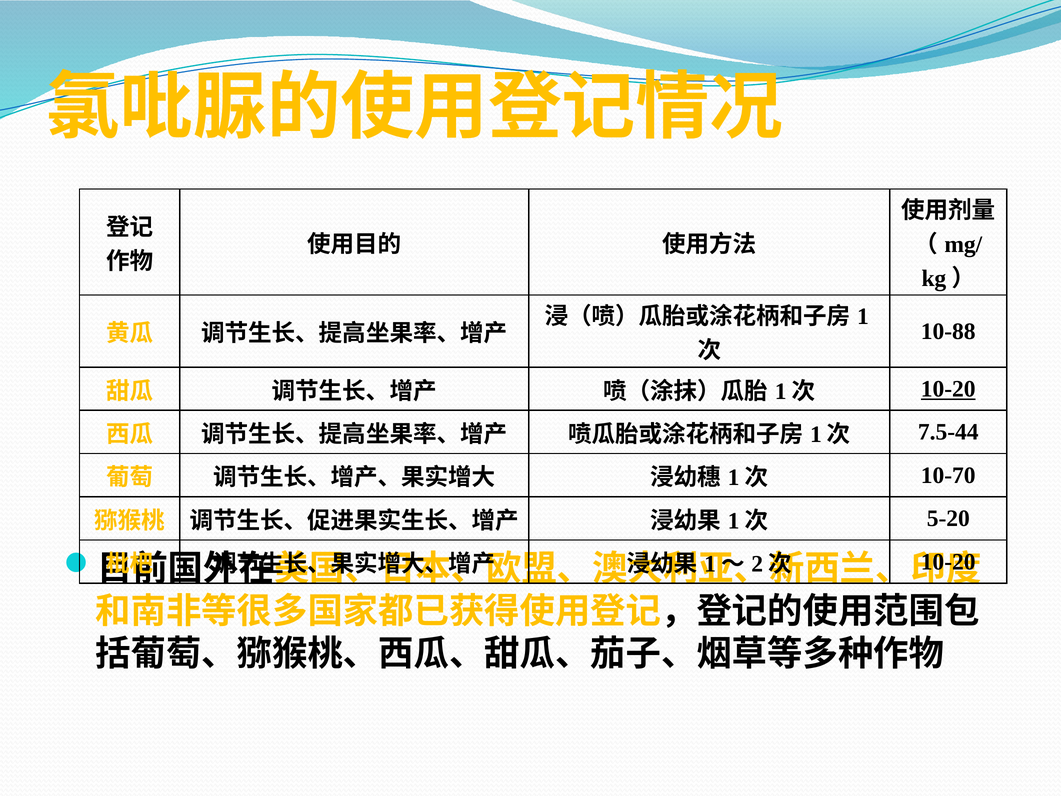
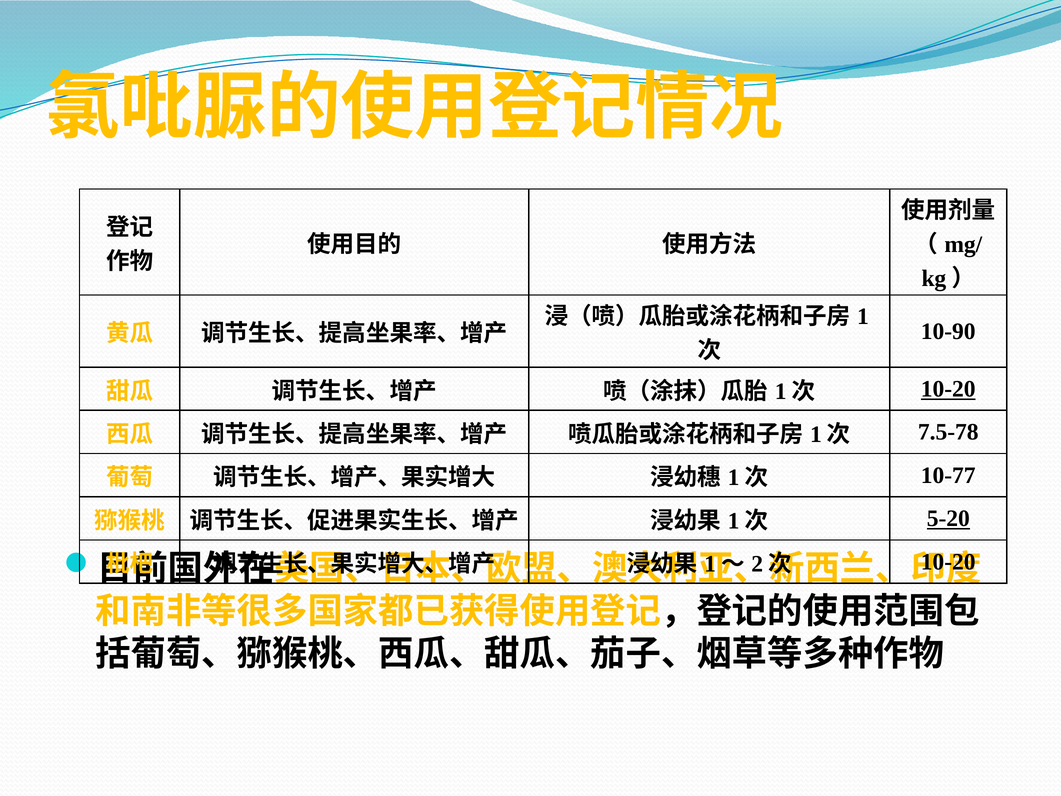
10-88: 10-88 -> 10-90 (948, 331)
7.5-44: 7.5-44 -> 7.5-78 (948, 432)
10-70: 10-70 -> 10-77 (948, 475)
5-20 underline: none -> present (948, 518)
